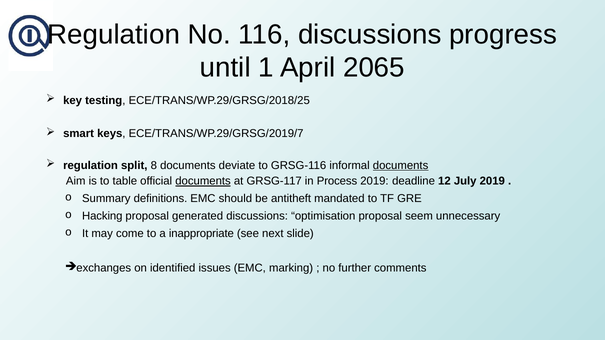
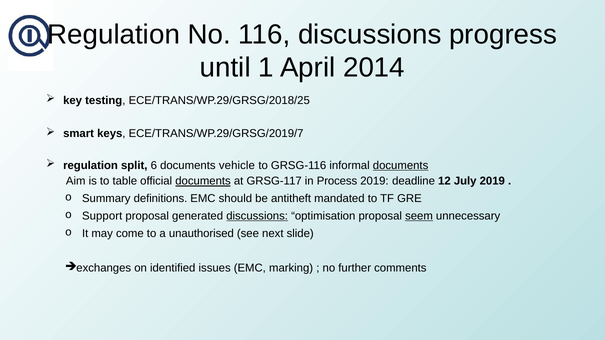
2065: 2065 -> 2014 (374, 68)
8: 8 -> 6 (154, 165)
deviate: deviate -> vehicle (237, 165)
Hacking: Hacking -> Support (102, 216)
discussions underline: none -> present (257, 216)
seem underline: none -> present (419, 216)
inappropriate: inappropriate -> unauthorised (201, 234)
